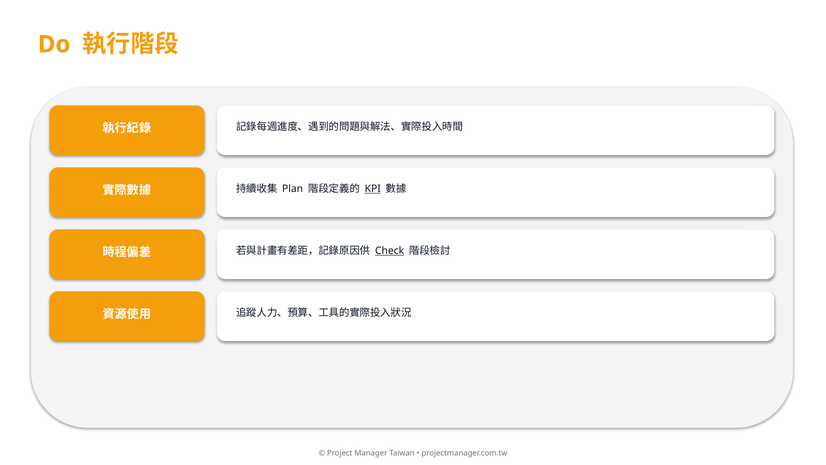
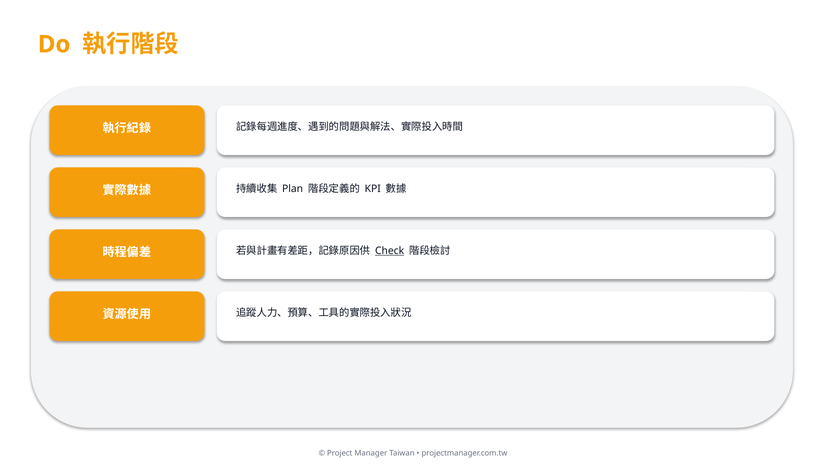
KPI underline: present -> none (373, 189)
